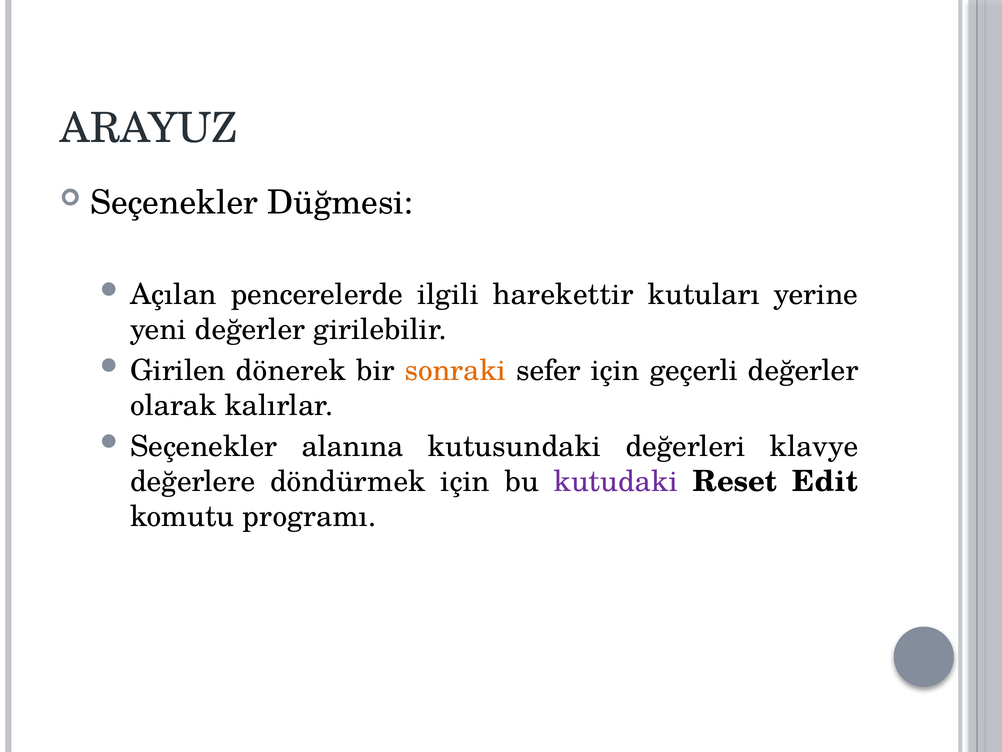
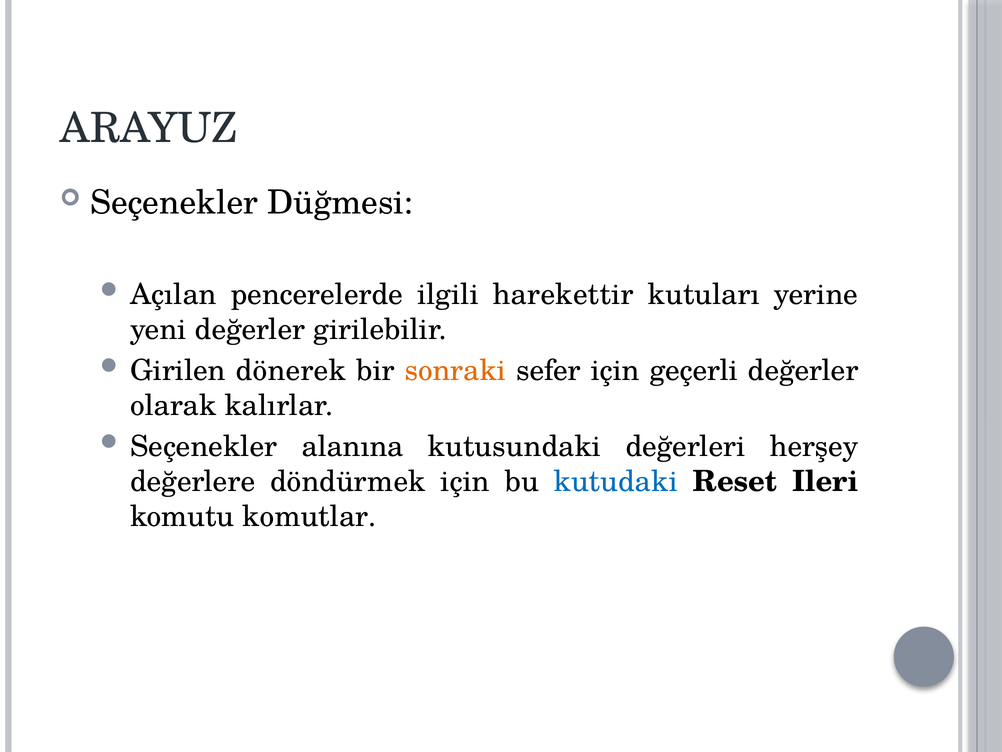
klavye: klavye -> herşey (814, 446)
kutudaki colour: purple -> blue (616, 481)
Edit: Edit -> Ileri (825, 481)
programı: programı -> komutlar (310, 516)
